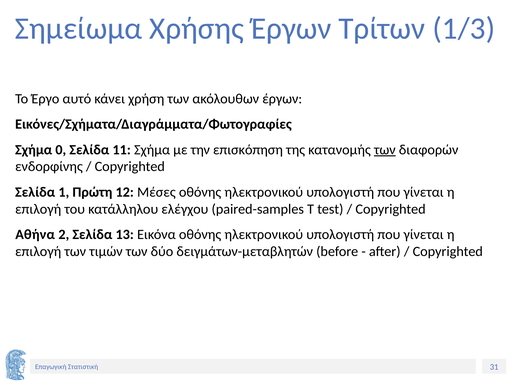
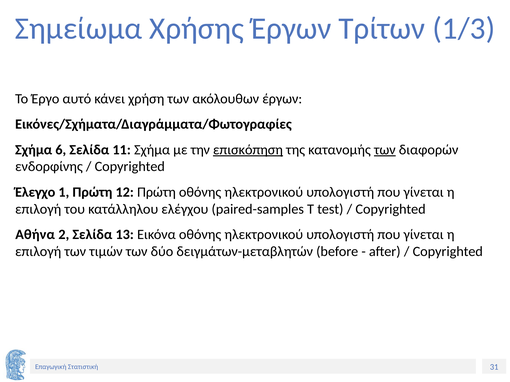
0: 0 -> 6 (61, 150)
επισκόπηση underline: none -> present (248, 150)
Σελίδα: Σελίδα -> Έλεγχο (35, 192)
12 Μέσες: Μέσες -> Πρώτη (156, 192)
